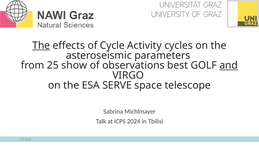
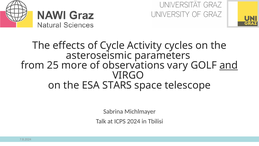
The underline: present -> none (41, 45)
show: show -> more (74, 65)
best: best -> vary (178, 65)
SERVE: SERVE -> STARS (117, 85)
